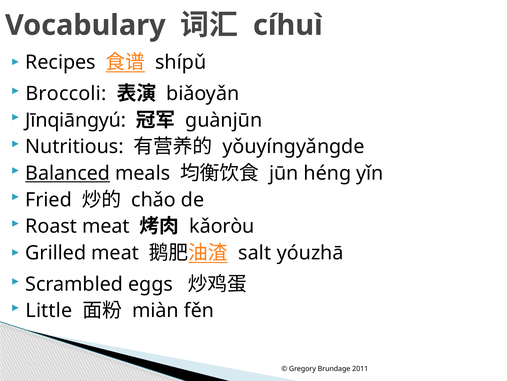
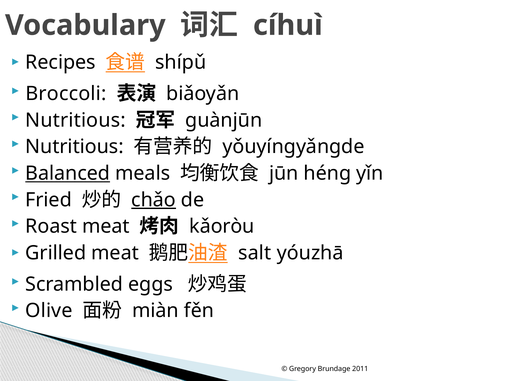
Jīnqiāngyú: Jīnqiāngyú -> Nutritious (75, 120)
chǎo underline: none -> present (154, 199)
Little: Little -> Olive (49, 310)
